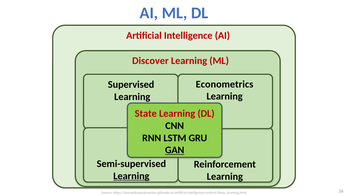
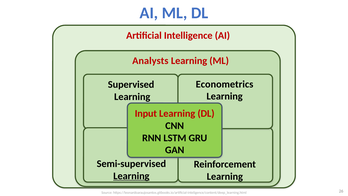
Discover: Discover -> Analysts (150, 61)
State: State -> Input (146, 113)
GAN underline: present -> none (175, 150)
